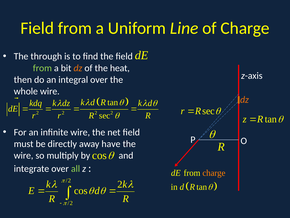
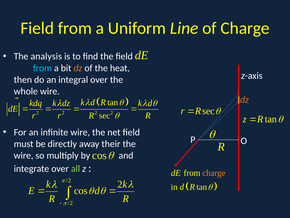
through: through -> analysis (46, 56)
from colour: light green -> light blue (42, 68)
have: have -> their (111, 144)
